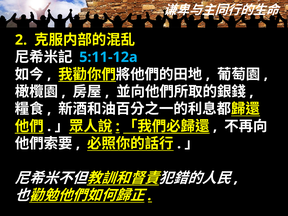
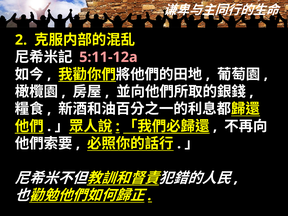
5:11-12a colour: light blue -> pink (108, 57)
